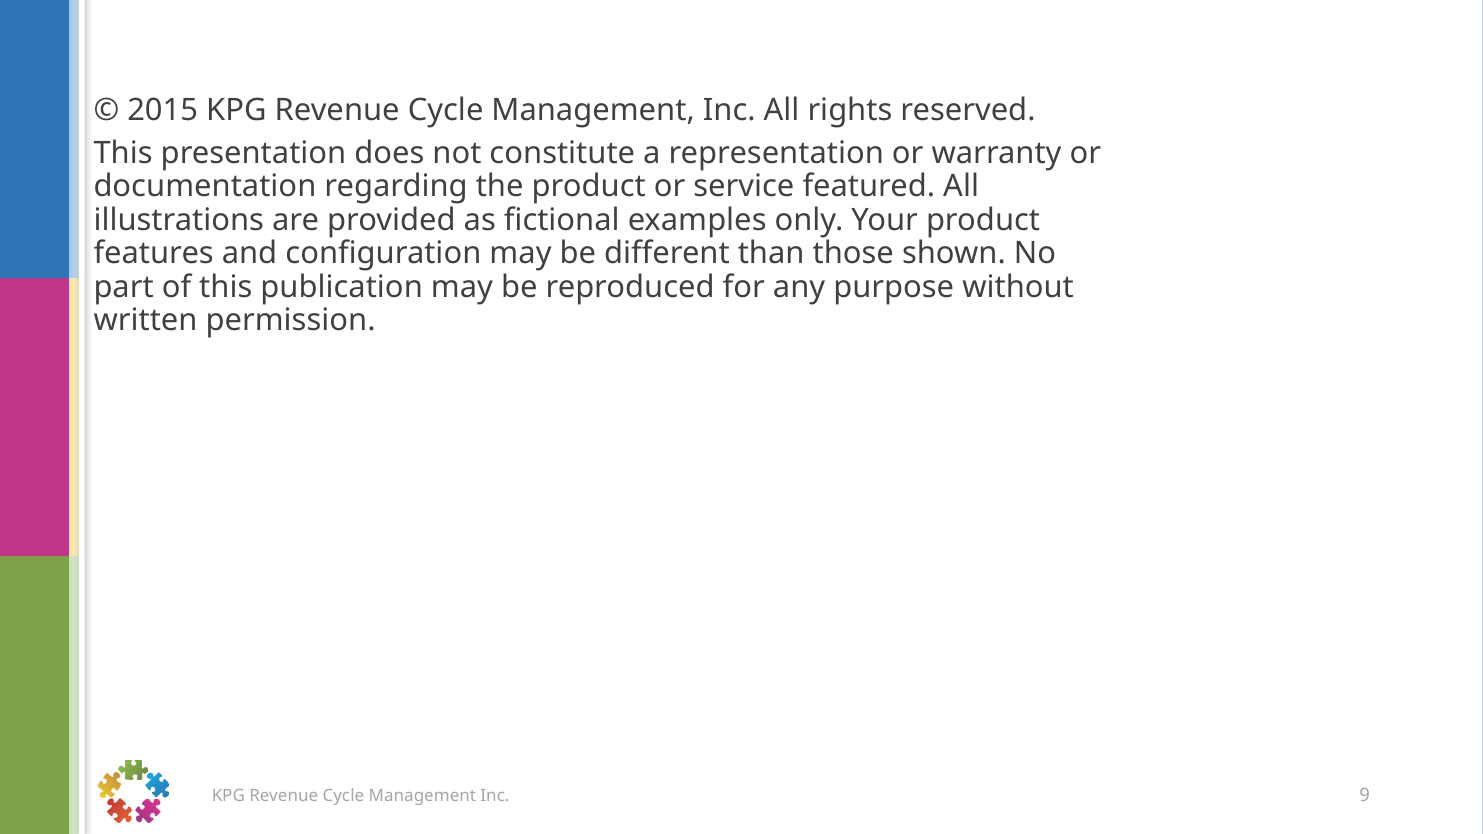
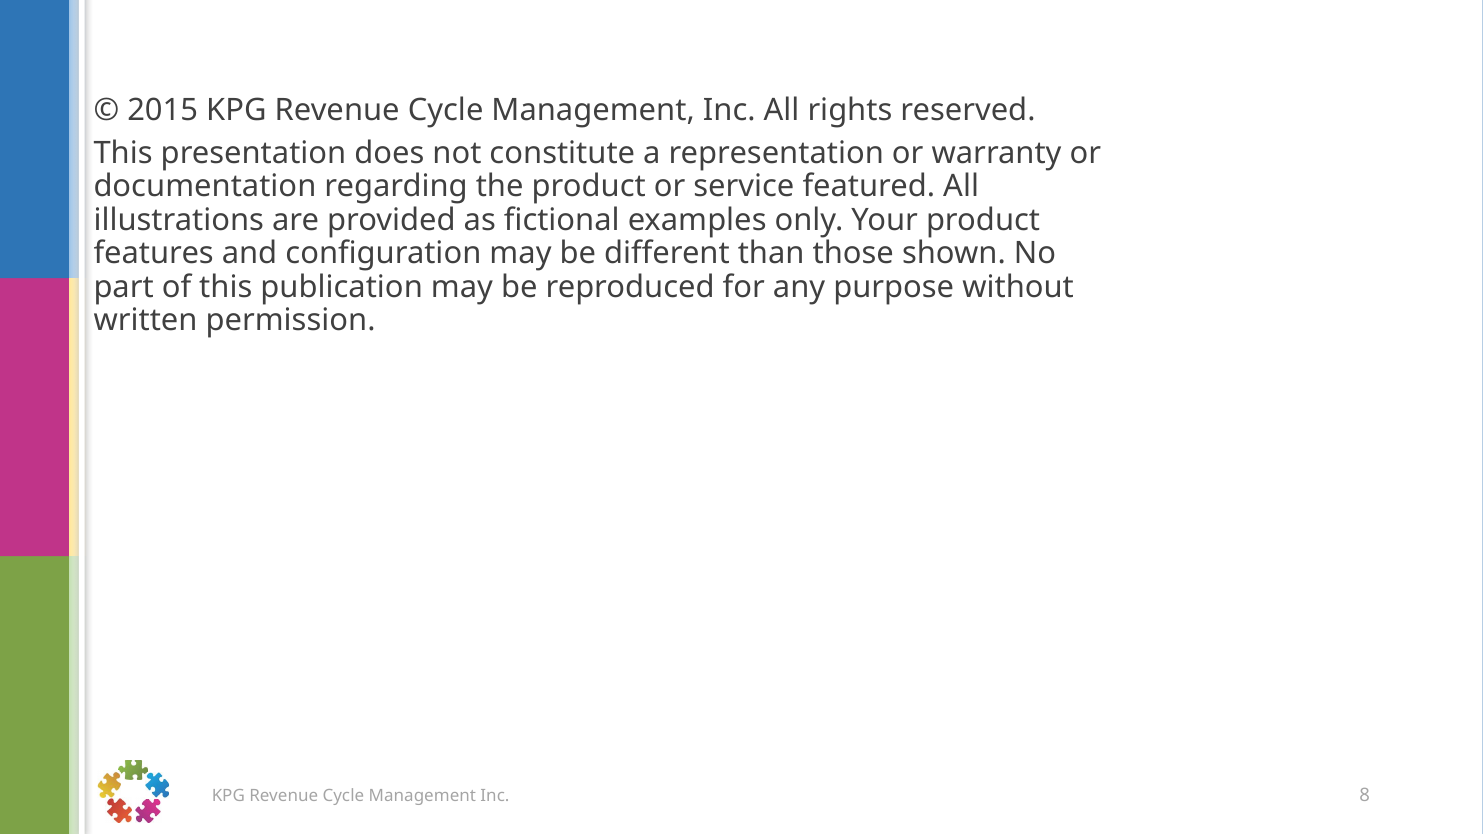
9: 9 -> 8 (1365, 795)
